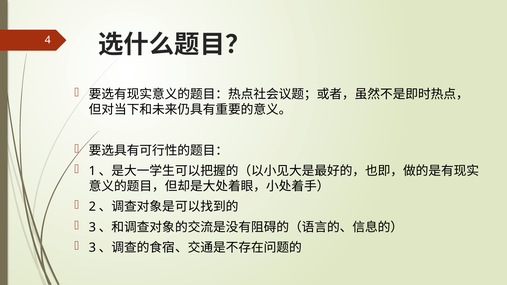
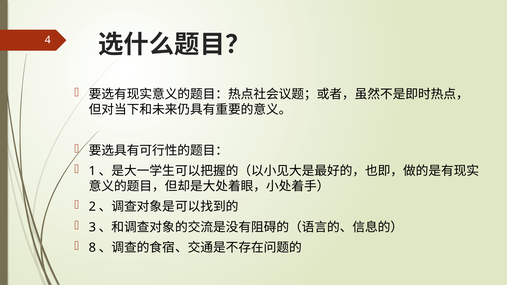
3: 3 -> 8 (92, 248)
